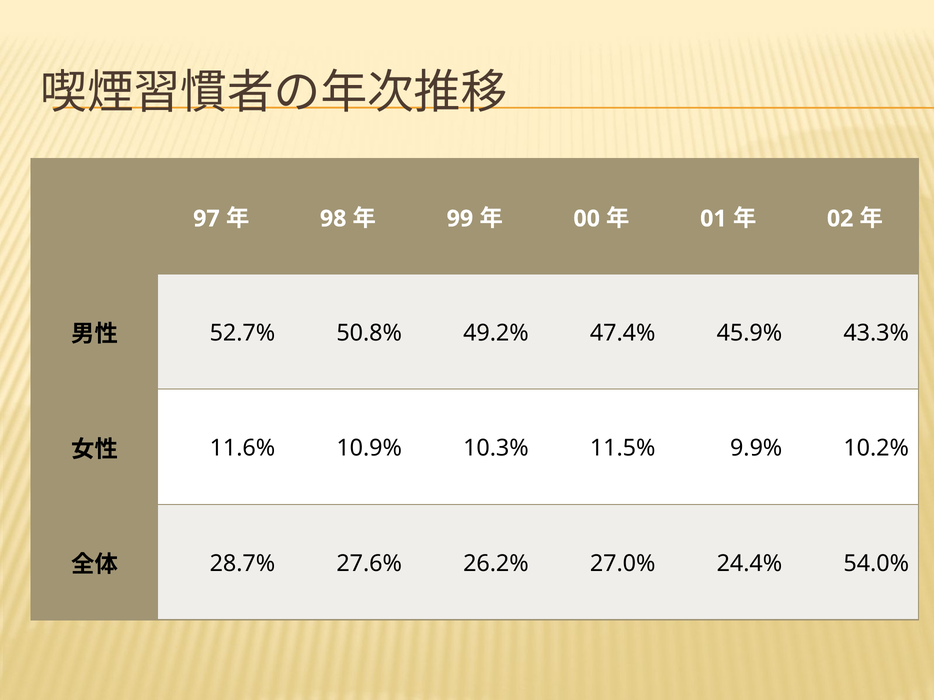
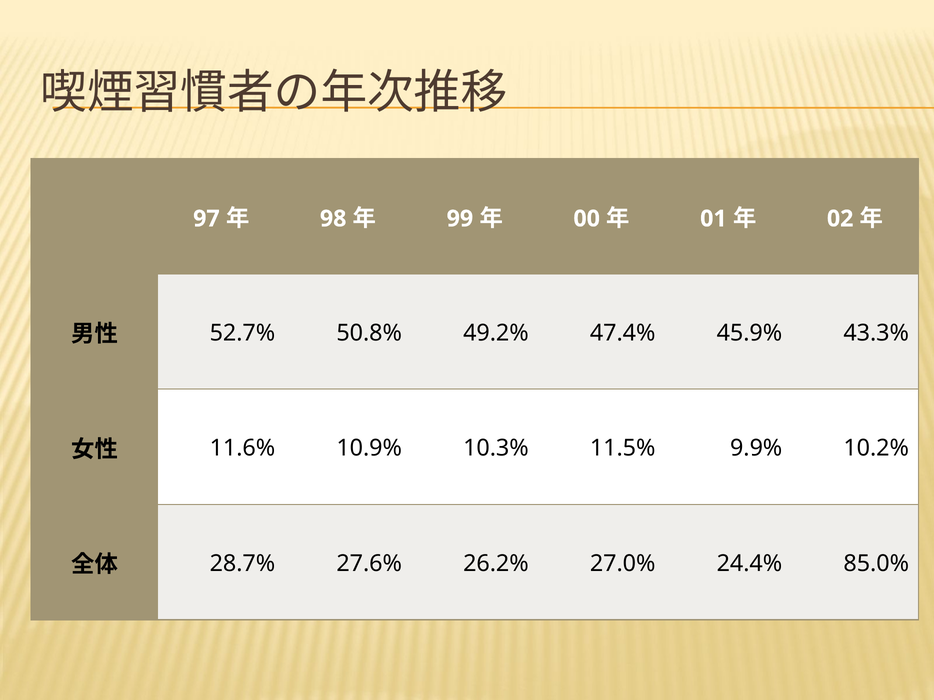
54.0%: 54.0% -> 85.0% (876, 564)
